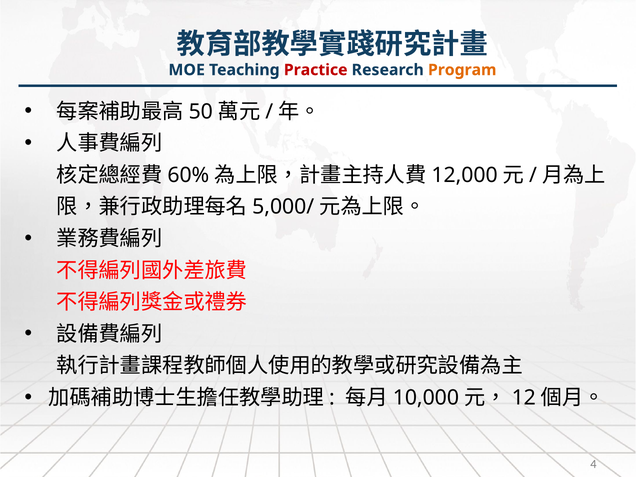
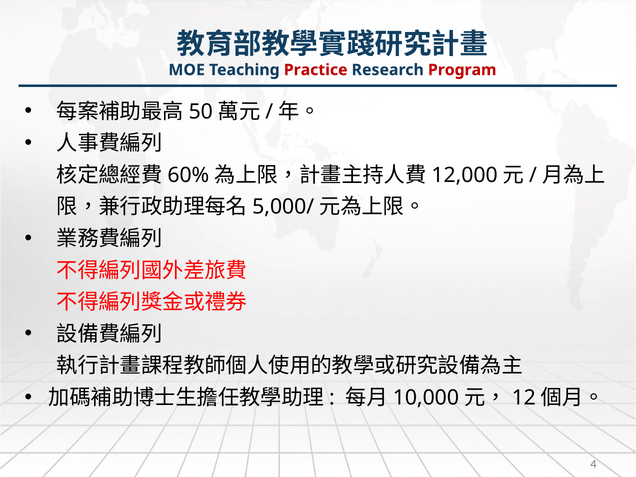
Program colour: orange -> red (462, 70)
